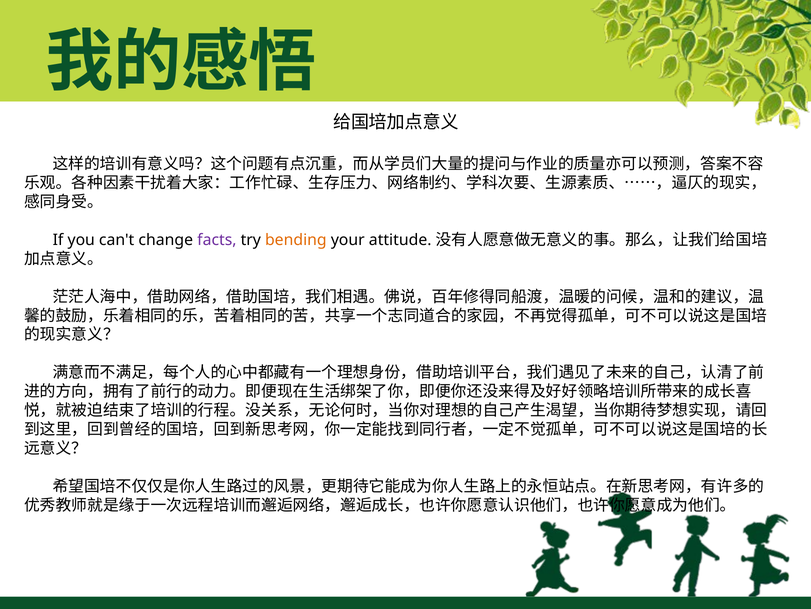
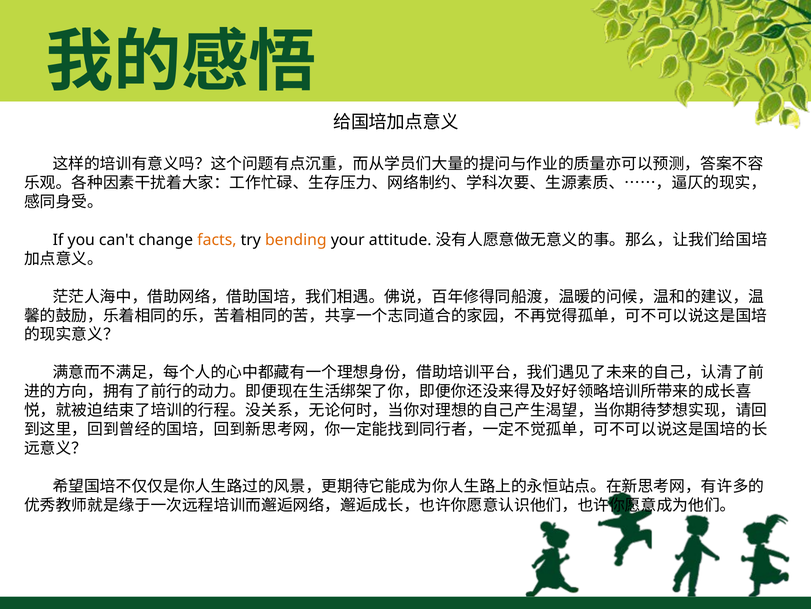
facts colour: purple -> orange (217, 240)
